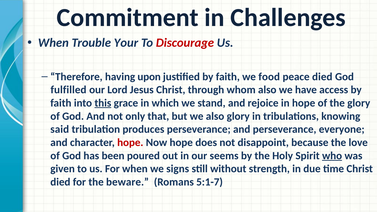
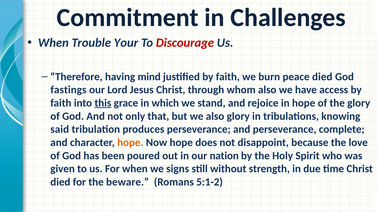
upon: upon -> mind (149, 77)
food: food -> burn (269, 77)
fulfilled: fulfilled -> fastings (68, 90)
everyone: everyone -> complete (342, 129)
hope colour: red -> orange (130, 142)
seems: seems -> nation (224, 156)
who underline: present -> none (332, 156)
5:1-7: 5:1-7 -> 5:1-2 (210, 182)
